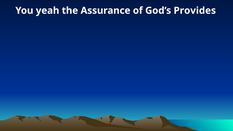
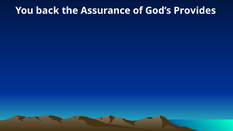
yeah: yeah -> back (48, 11)
